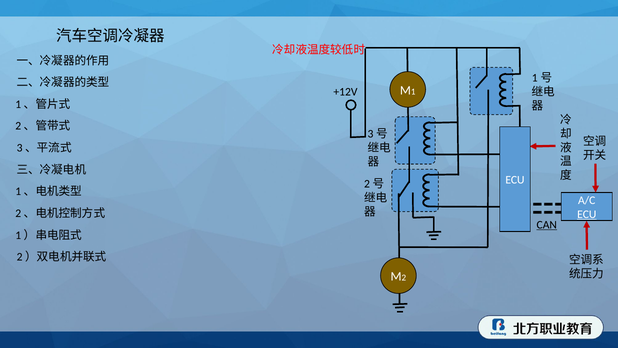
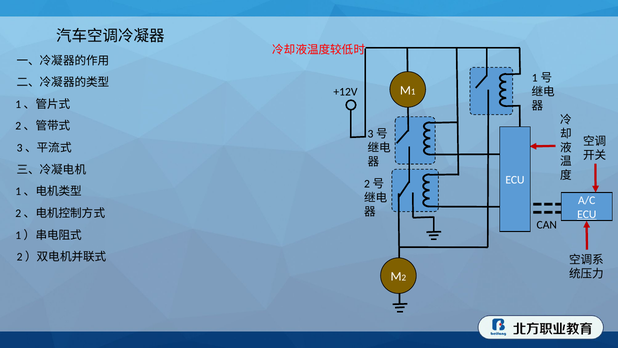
CAN underline: present -> none (547, 225)
